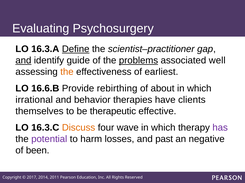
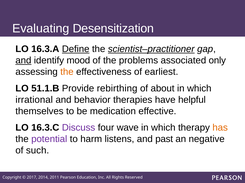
Psychosurgery: Psychosurgery -> Desensitization (113, 29)
scientist–practitioner underline: none -> present (151, 49)
guide: guide -> mood (78, 61)
problems underline: present -> none (139, 61)
well: well -> only (217, 61)
16.6.B: 16.6.B -> 51.1.B (45, 89)
clients: clients -> helpful (192, 100)
therapeutic: therapeutic -> medication (113, 112)
Discuss colour: orange -> purple (79, 128)
has colour: purple -> orange (220, 128)
losses: losses -> listens (119, 140)
been: been -> such (38, 151)
